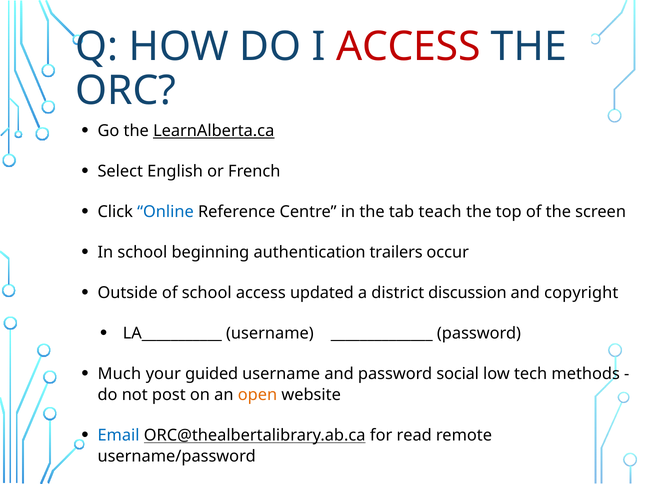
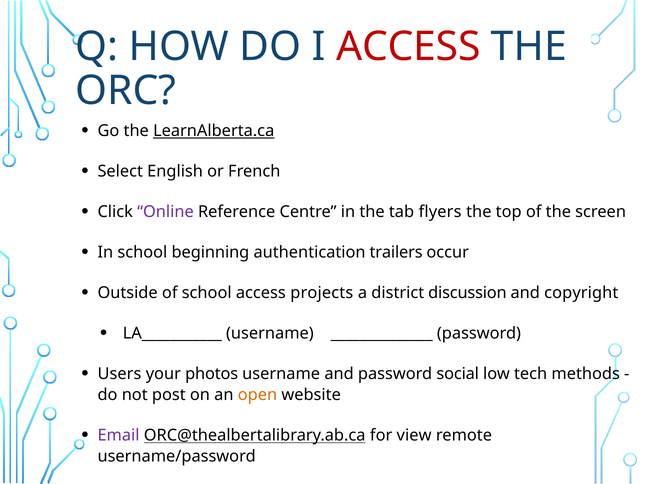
Online colour: blue -> purple (165, 212)
teach: teach -> flyers (440, 212)
updated: updated -> projects (322, 292)
Much: Much -> Users (119, 373)
guided: guided -> photos (212, 373)
Email colour: blue -> purple (119, 435)
read: read -> view (414, 435)
